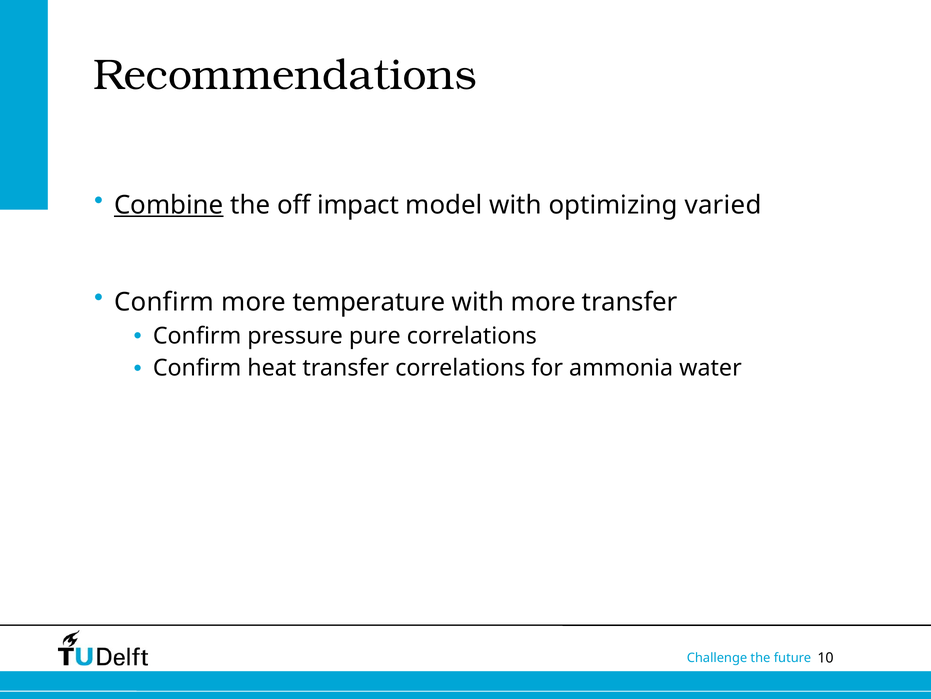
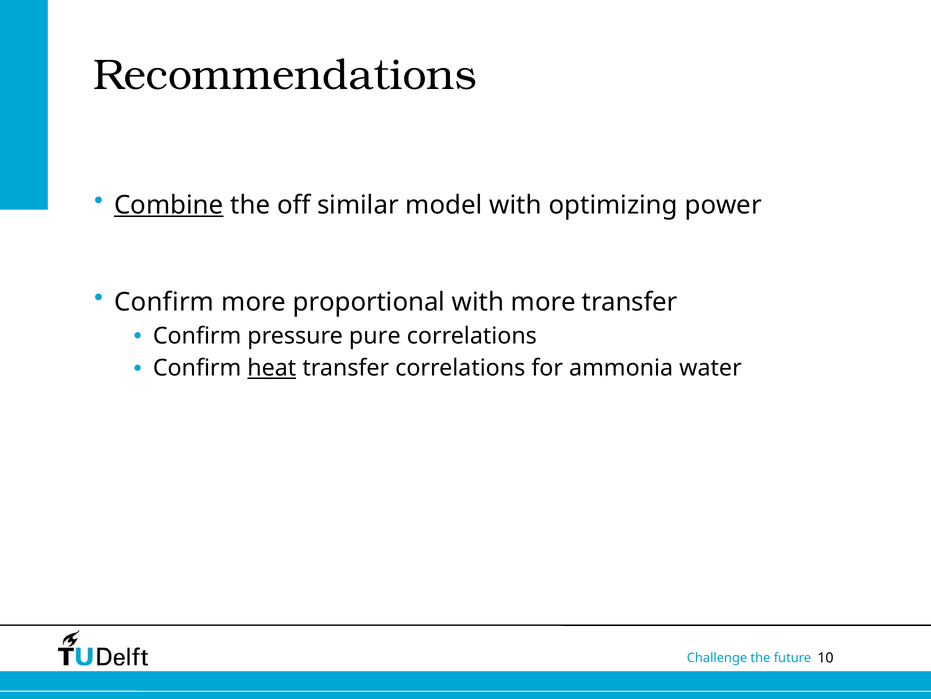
impact: impact -> similar (358, 205)
varied: varied -> power (723, 205)
temperature: temperature -> proportional (369, 302)
heat underline: none -> present (272, 368)
